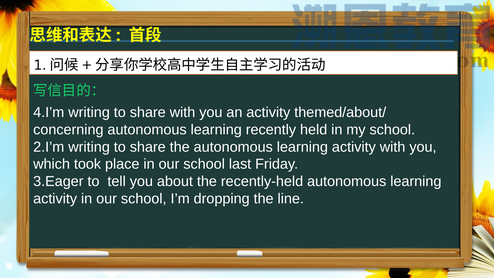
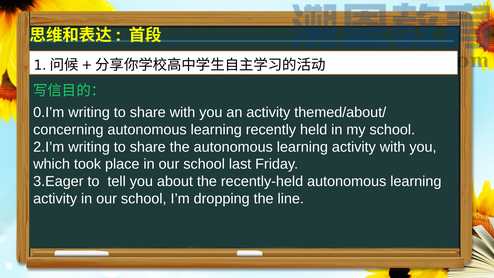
4.I’m: 4.I’m -> 0.I’m (49, 112)
